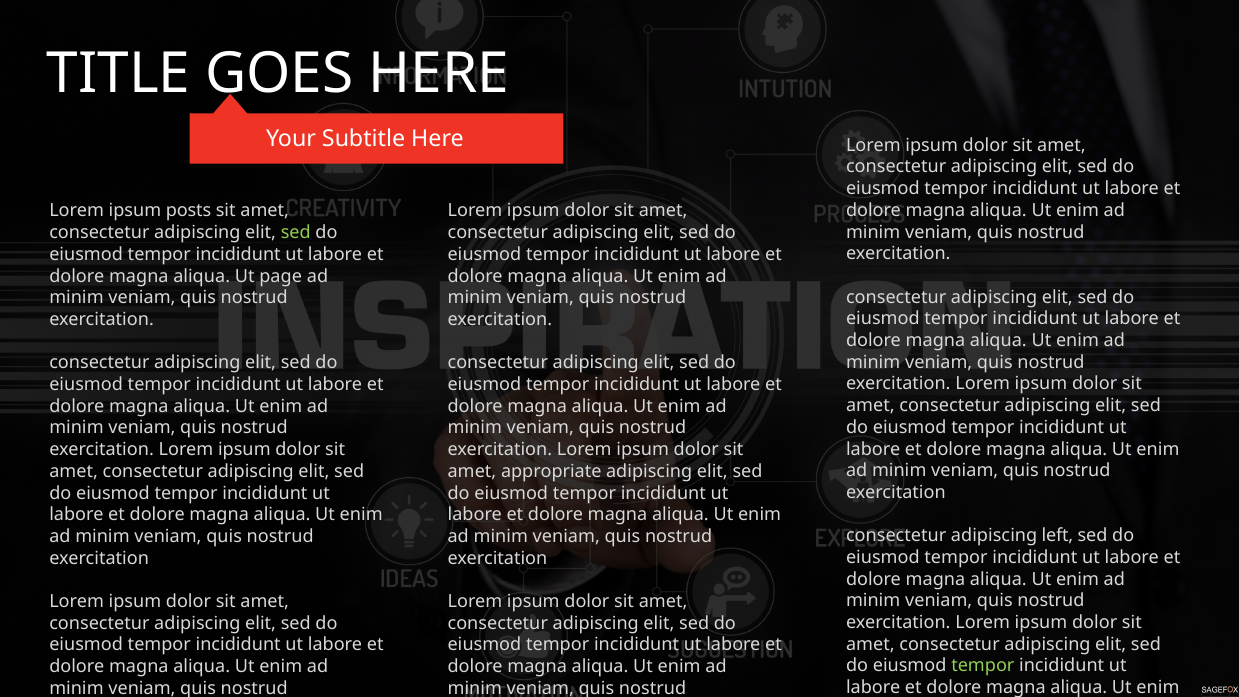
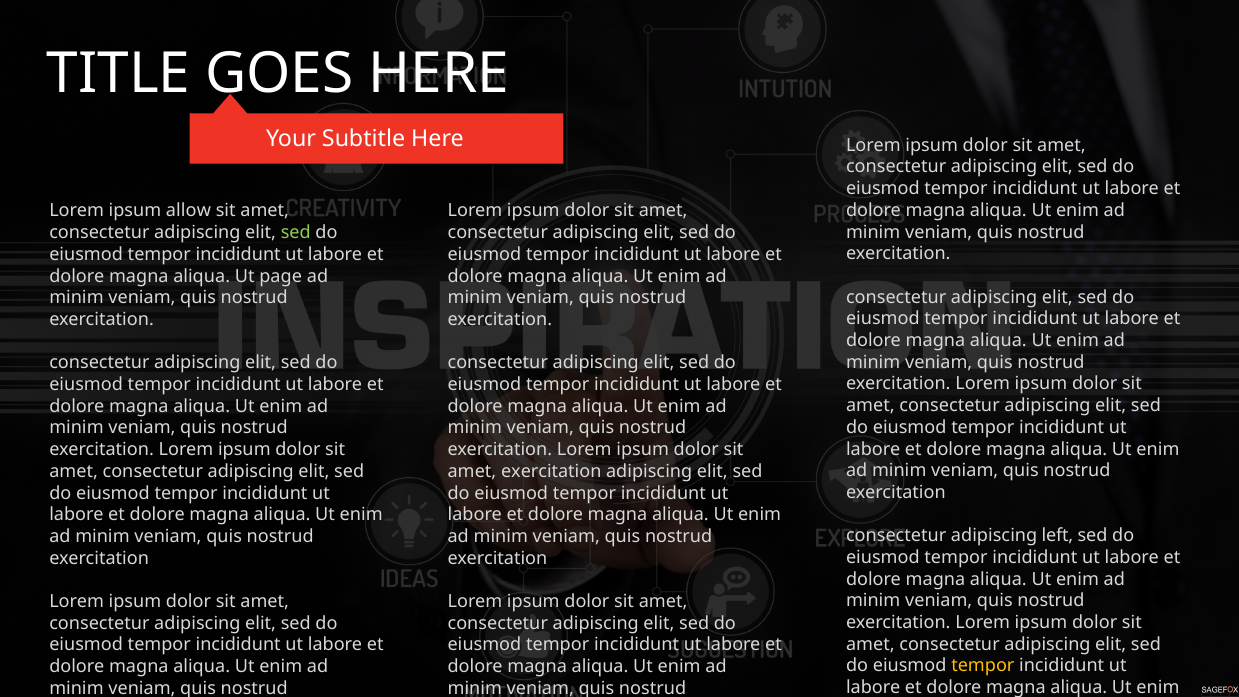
posts: posts -> allow (188, 211)
amet appropriate: appropriate -> exercitation (551, 471)
tempor colour: light green -> yellow (983, 666)
